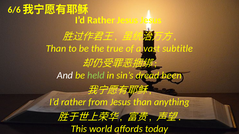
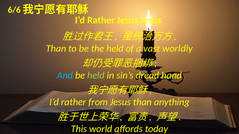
the true: true -> held (115, 49)
subtitle: subtitle -> worldly (178, 49)
And colour: white -> light blue (65, 75)
been: been -> hand (172, 75)
